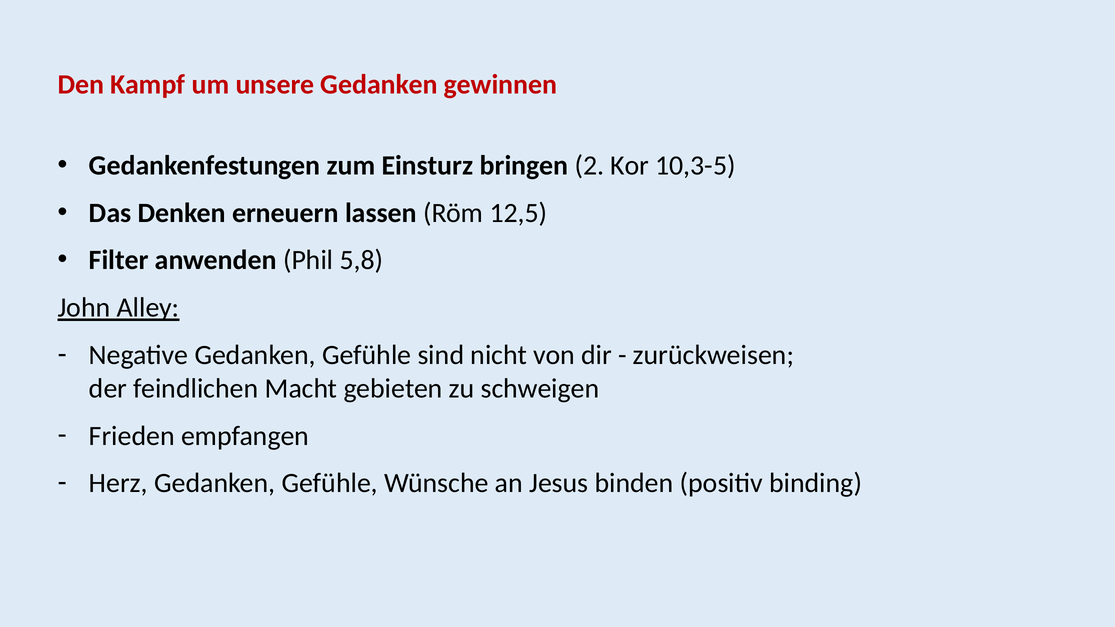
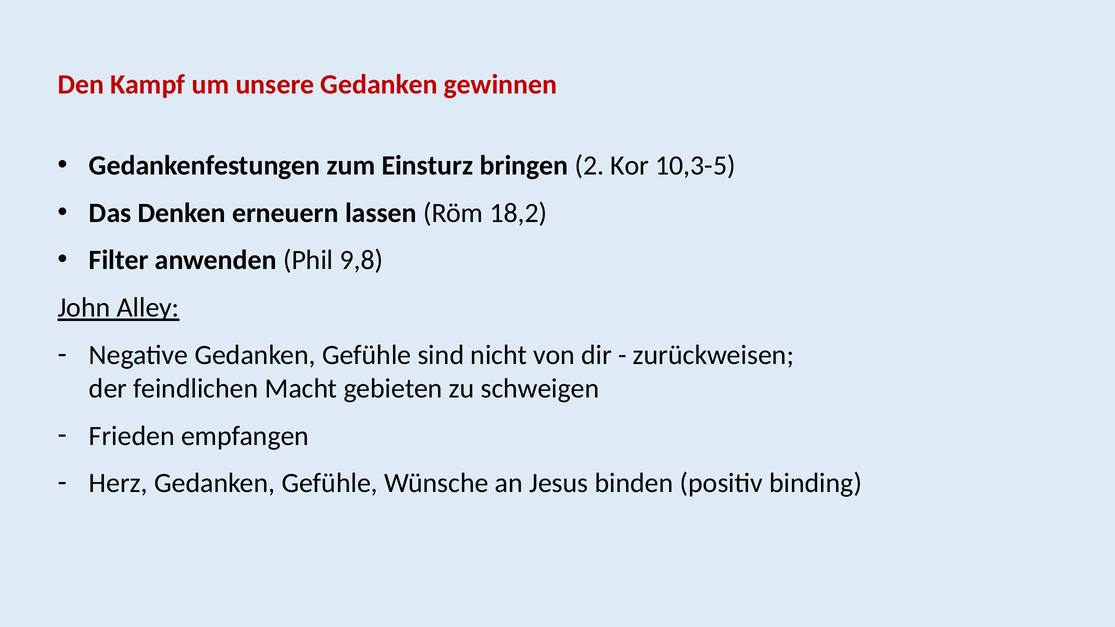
12,5: 12,5 -> 18,2 (518, 213)
5,8: 5,8 -> 9,8 (362, 260)
